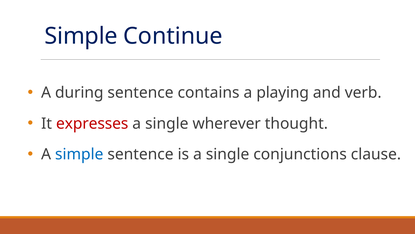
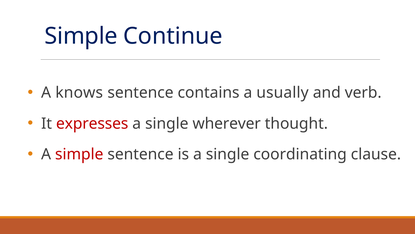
during: during -> knows (79, 93)
playing: playing -> usually (282, 93)
simple colour: blue -> red (79, 154)
conjunctions: conjunctions -> coordinating (300, 154)
